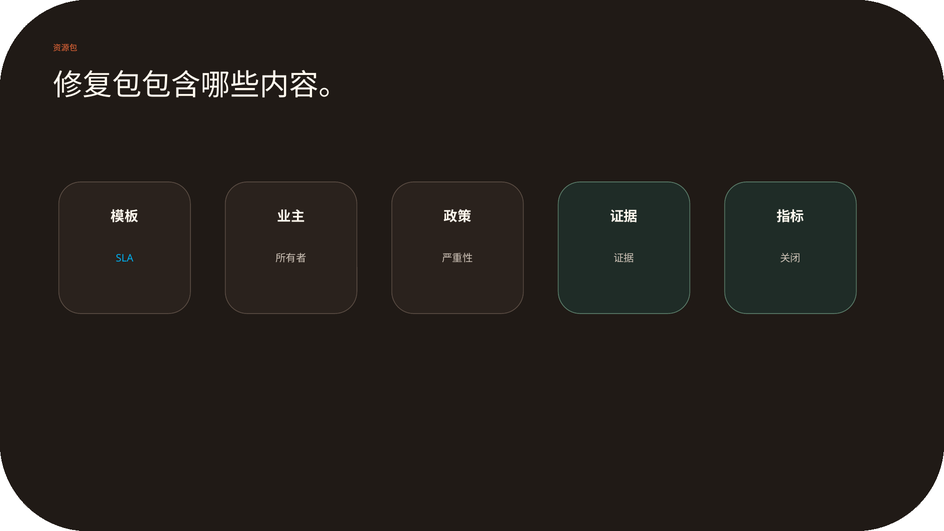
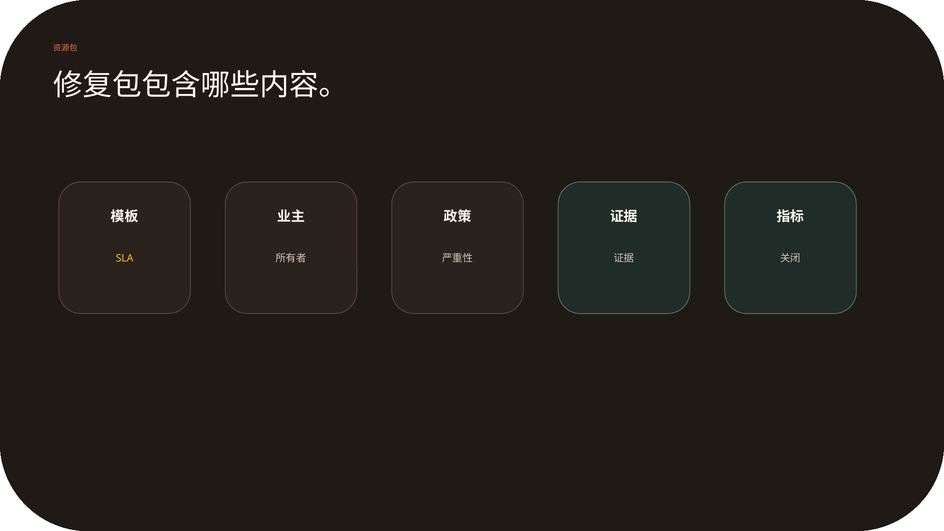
SLA colour: light blue -> yellow (125, 259)
